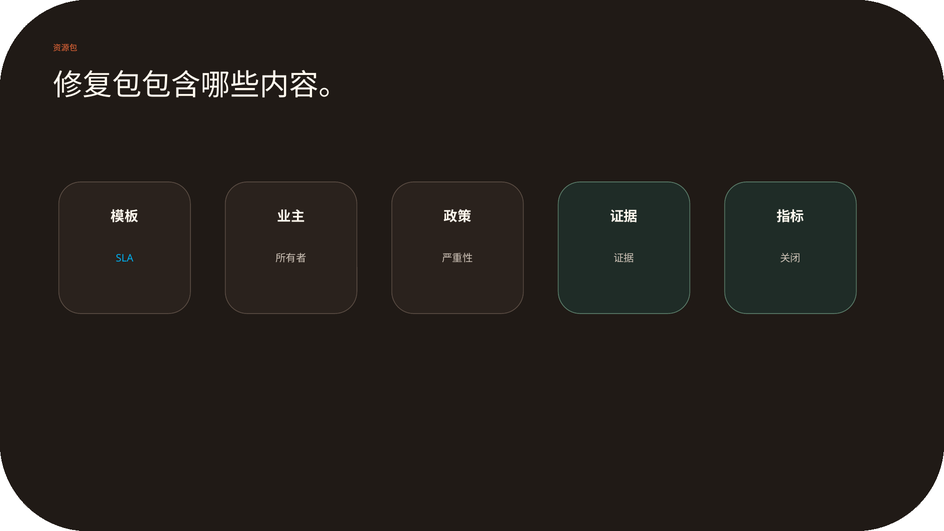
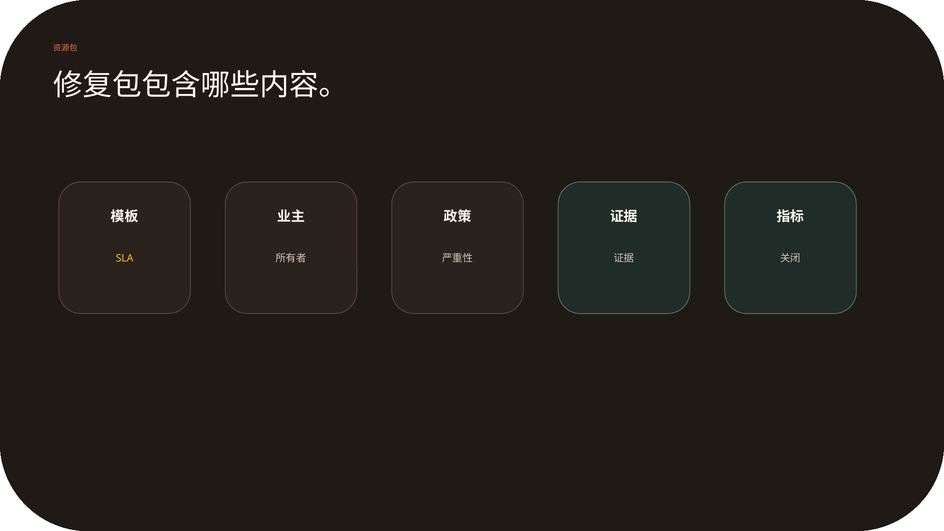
SLA colour: light blue -> yellow (125, 259)
